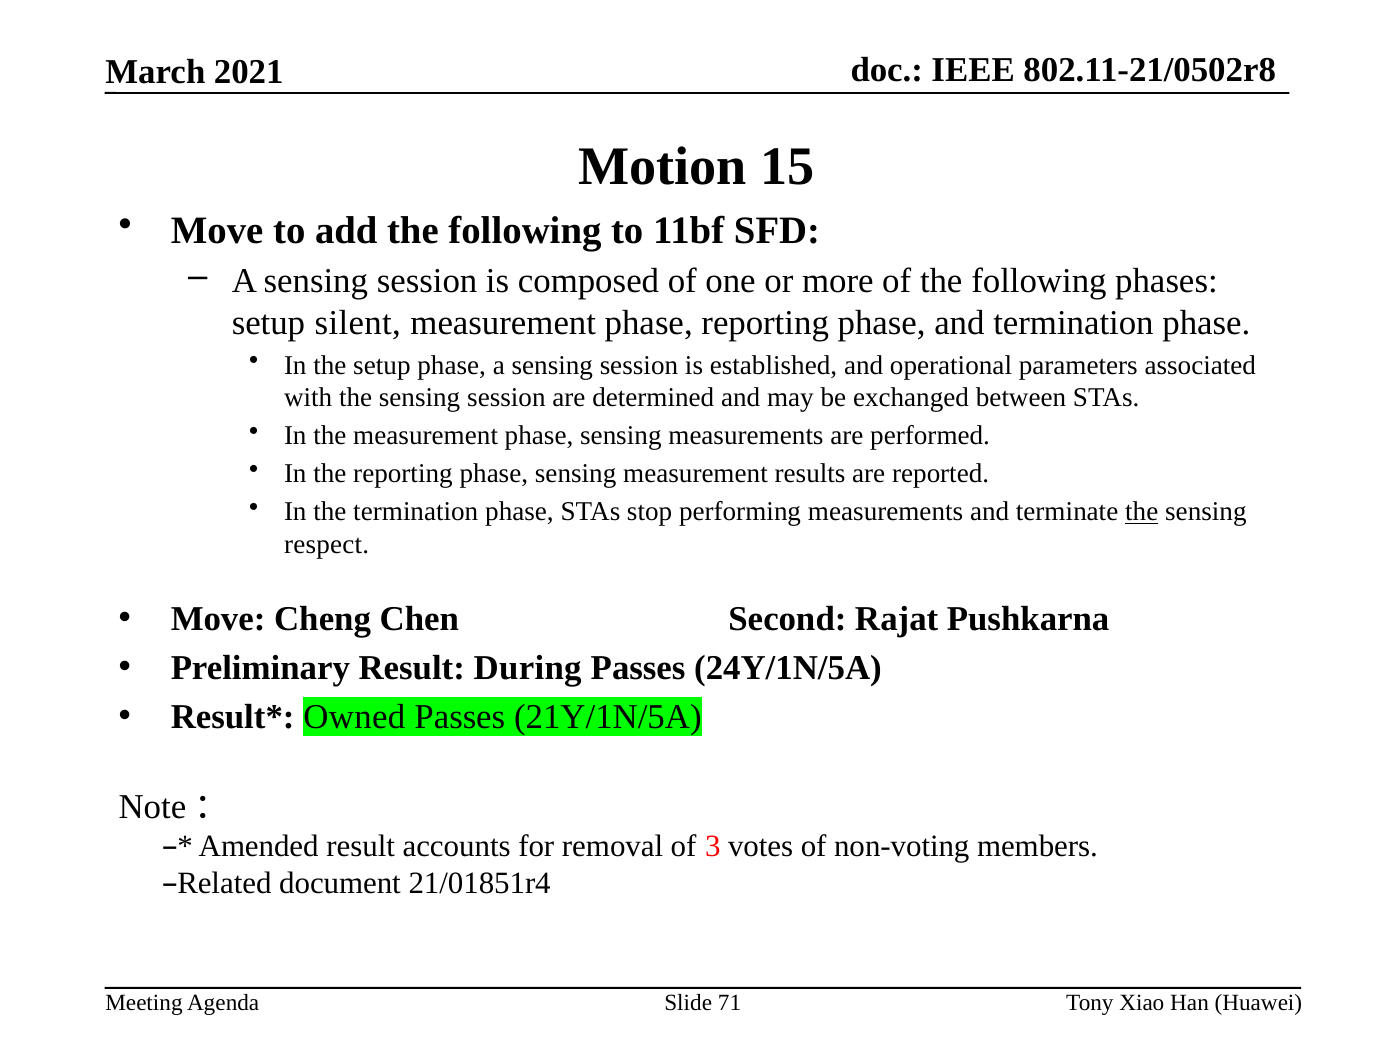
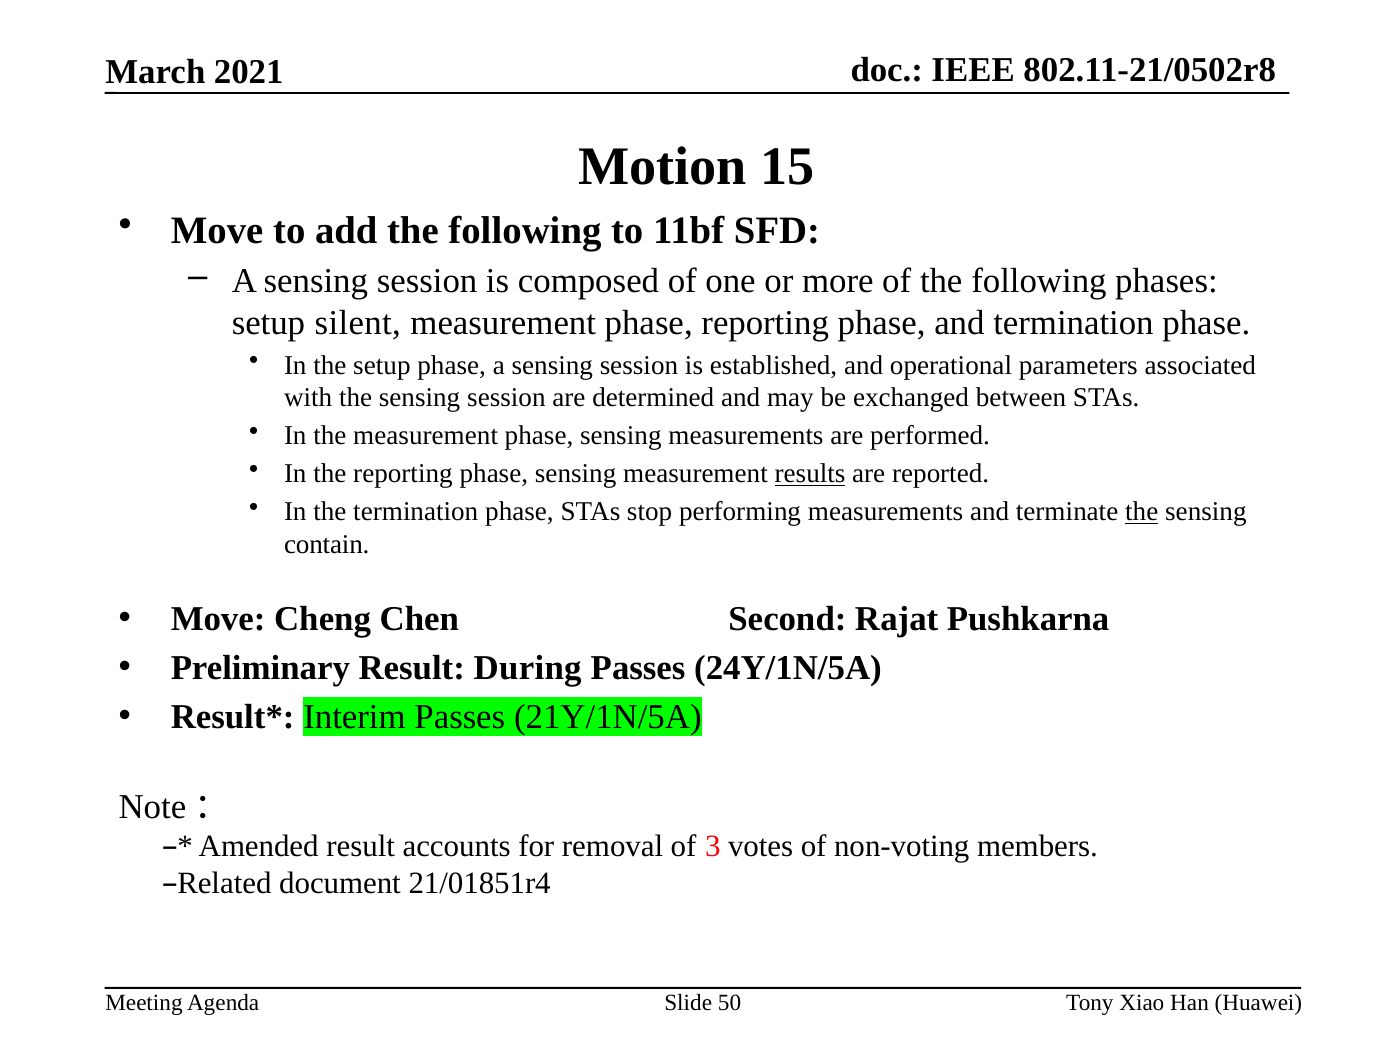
results underline: none -> present (810, 474)
respect: respect -> contain (327, 544)
Owned: Owned -> Interim (354, 716)
71: 71 -> 50 (730, 1003)
